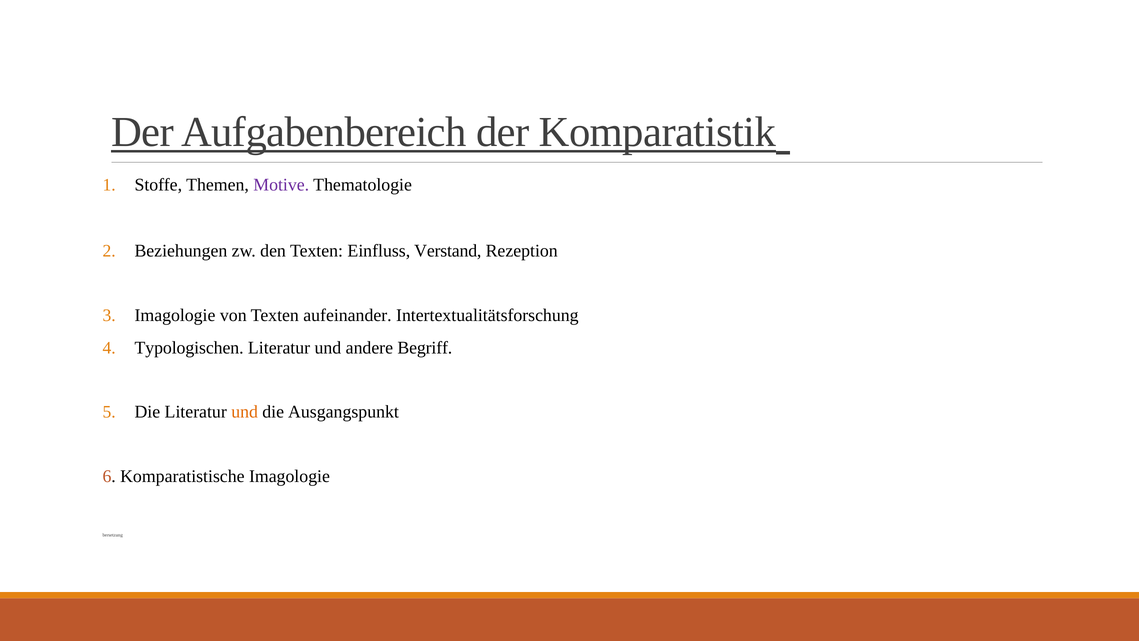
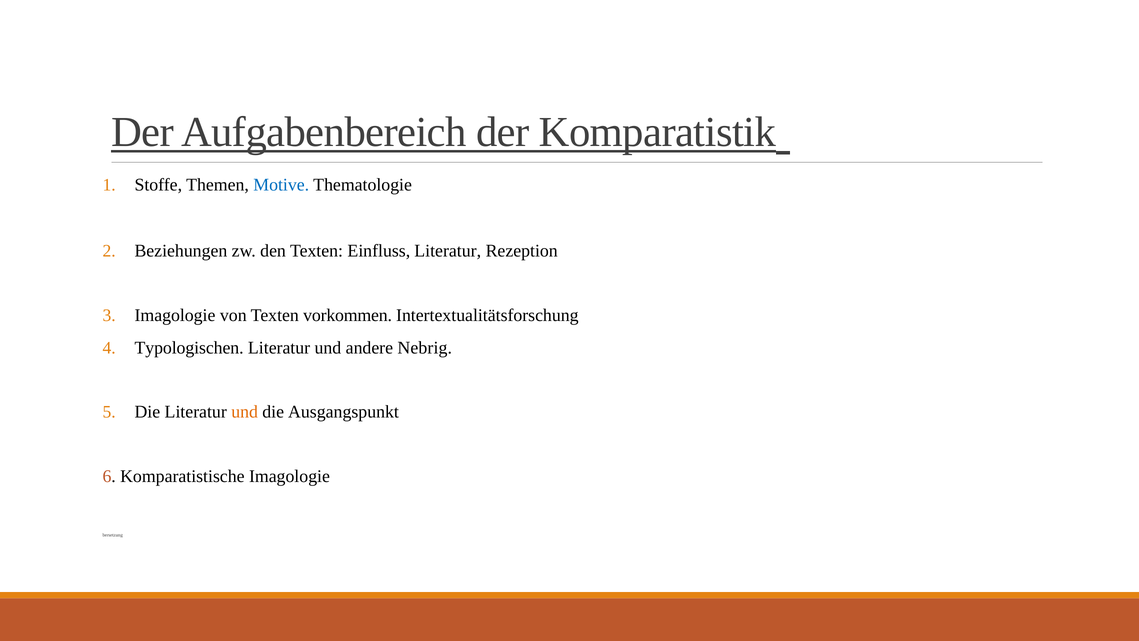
Motive colour: purple -> blue (281, 185)
Einfluss Verstand: Verstand -> Literatur (448, 251)
aufeinander: aufeinander -> vorkommen (348, 315)
Begriff: Begriff -> Nebrig (425, 347)
